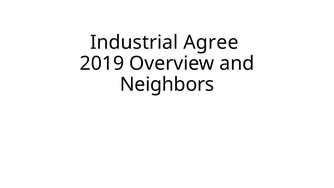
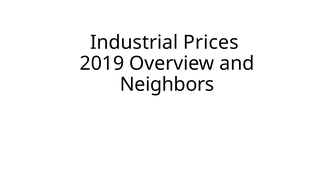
Agree: Agree -> Prices (211, 42)
